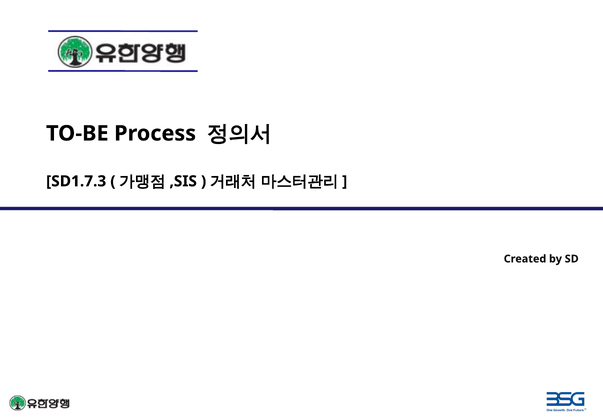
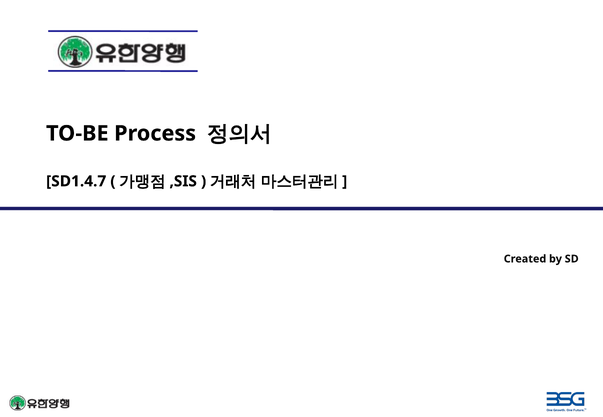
SD1.7.3: SD1.7.3 -> SD1.4.7 (76, 181)
